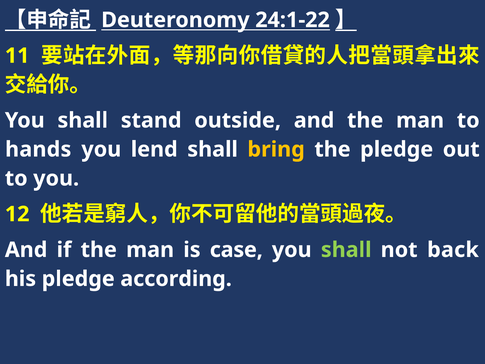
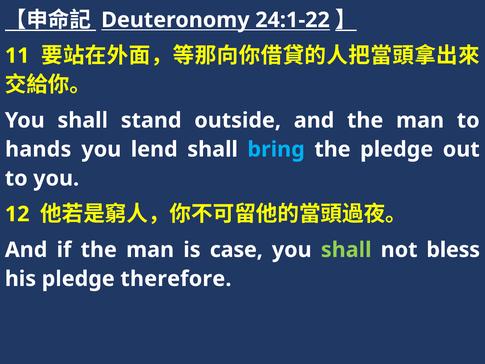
bring colour: yellow -> light blue (276, 149)
back: back -> bless (453, 250)
according: according -> therefore (176, 279)
